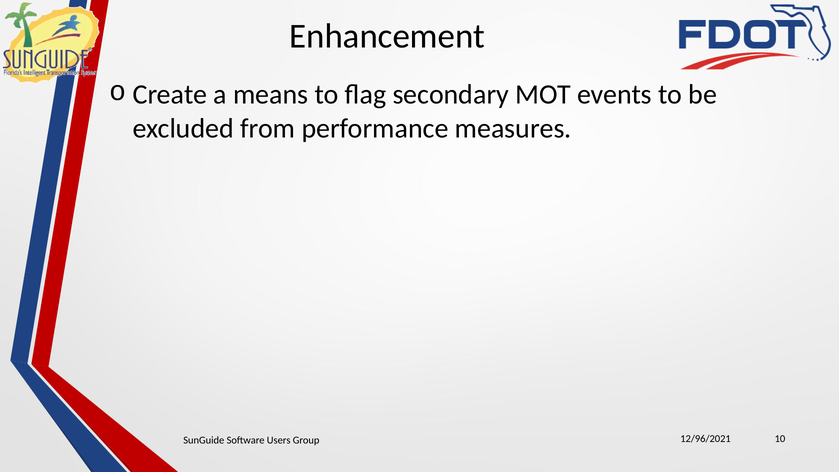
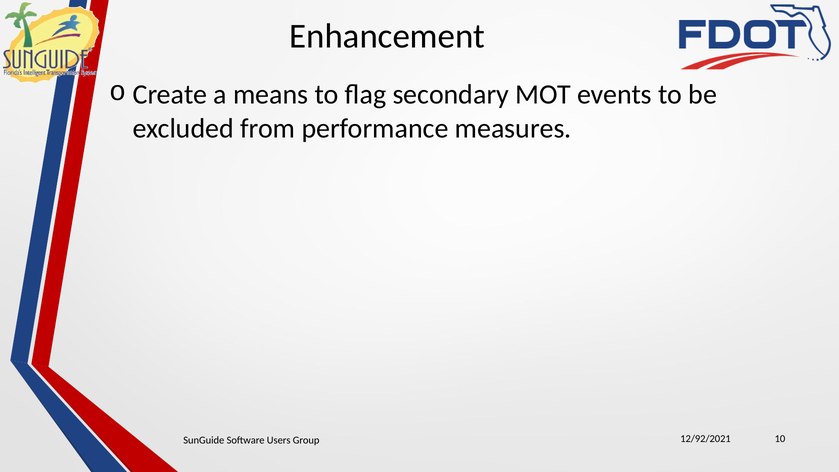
12/96/2021: 12/96/2021 -> 12/92/2021 (706, 439)
